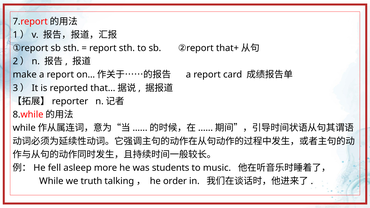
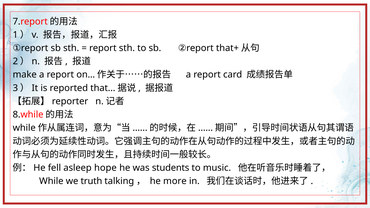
more: more -> hope (105, 168)
order: order -> more (175, 181)
